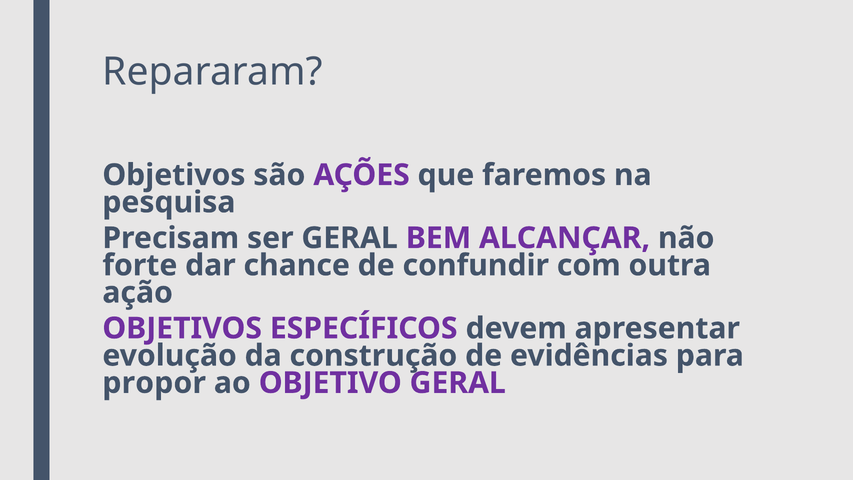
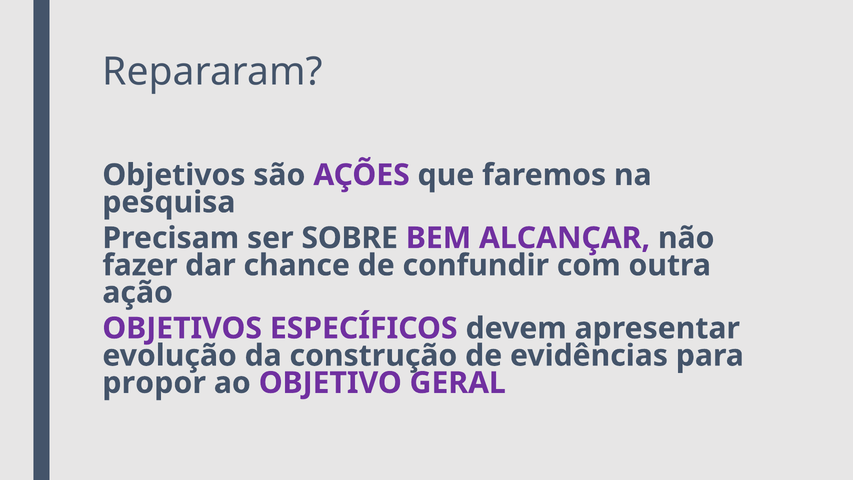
ser GERAL: GERAL -> SOBRE (350, 238)
forte: forte -> fazer (140, 265)
